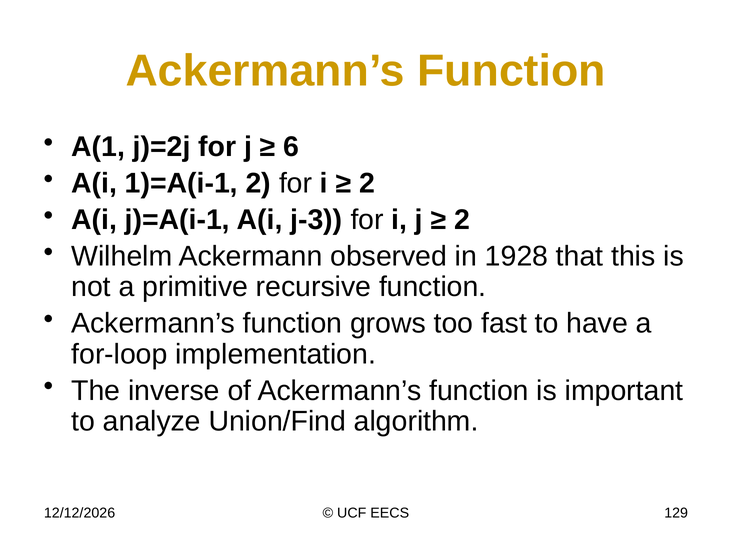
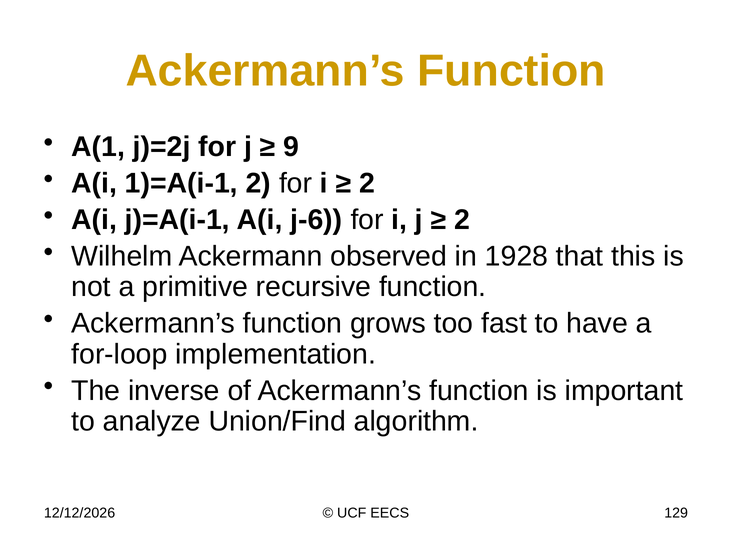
6: 6 -> 9 (291, 147)
j-3: j-3 -> j-6 (316, 220)
